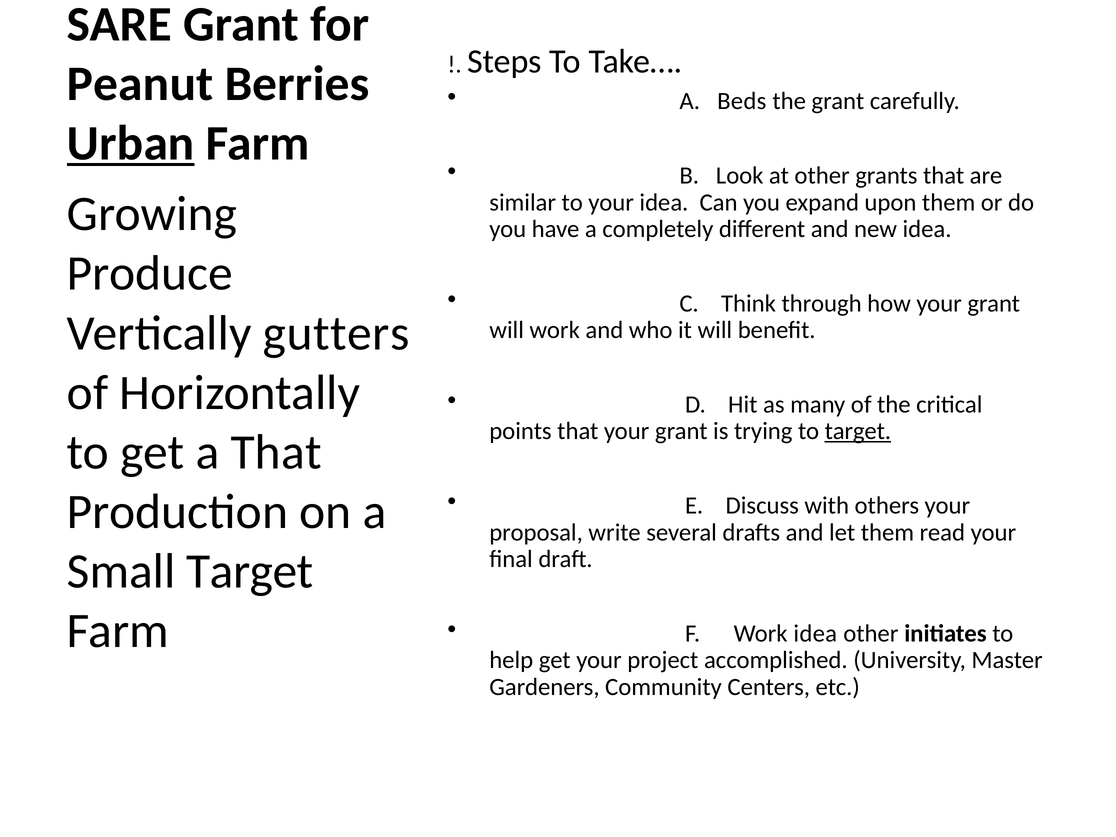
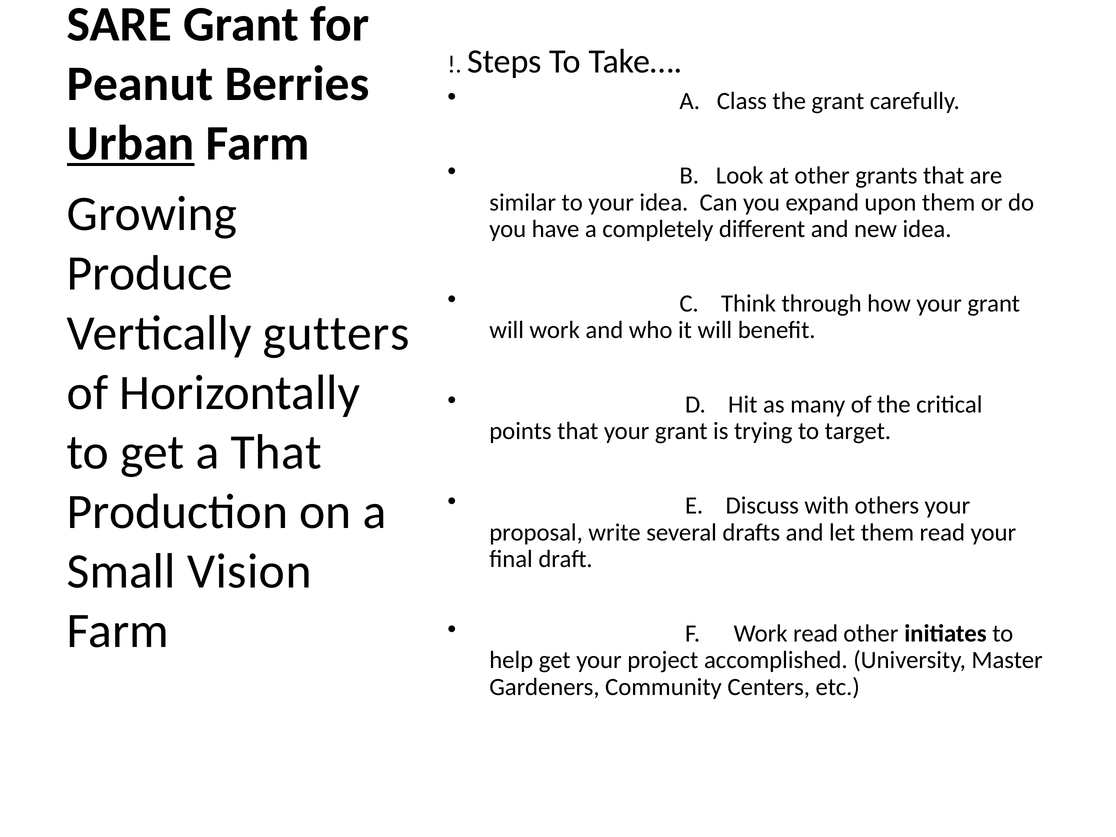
Beds: Beds -> Class (742, 101)
target underline: present -> none (858, 431)
Small Target: Target -> Vision (249, 571)
Work idea: idea -> read (816, 633)
